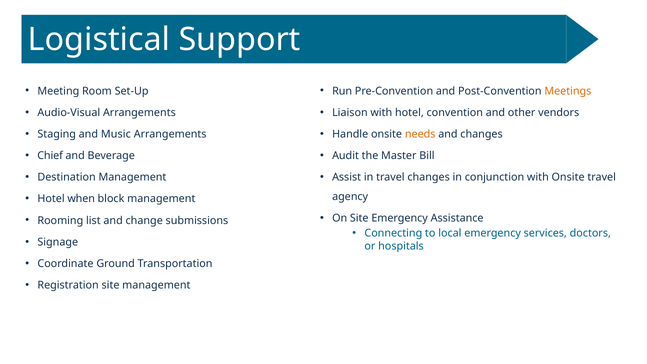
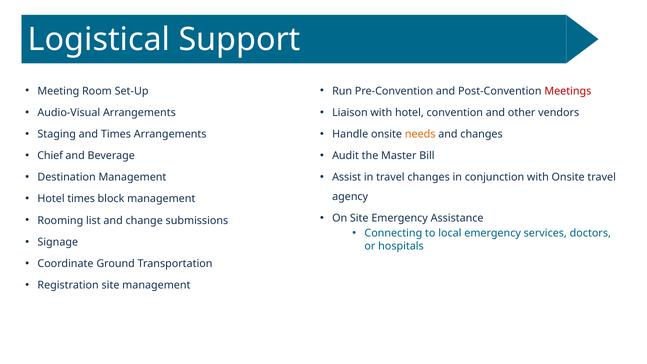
Meetings colour: orange -> red (568, 91)
and Music: Music -> Times (116, 134)
Hotel when: when -> times (81, 199)
